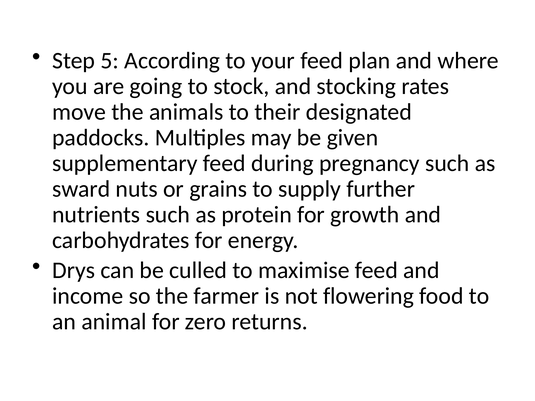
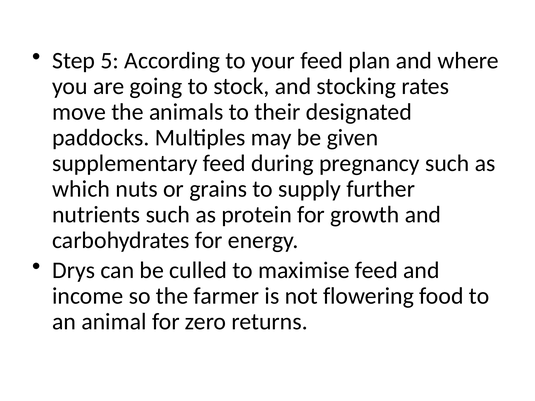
sward: sward -> which (81, 189)
